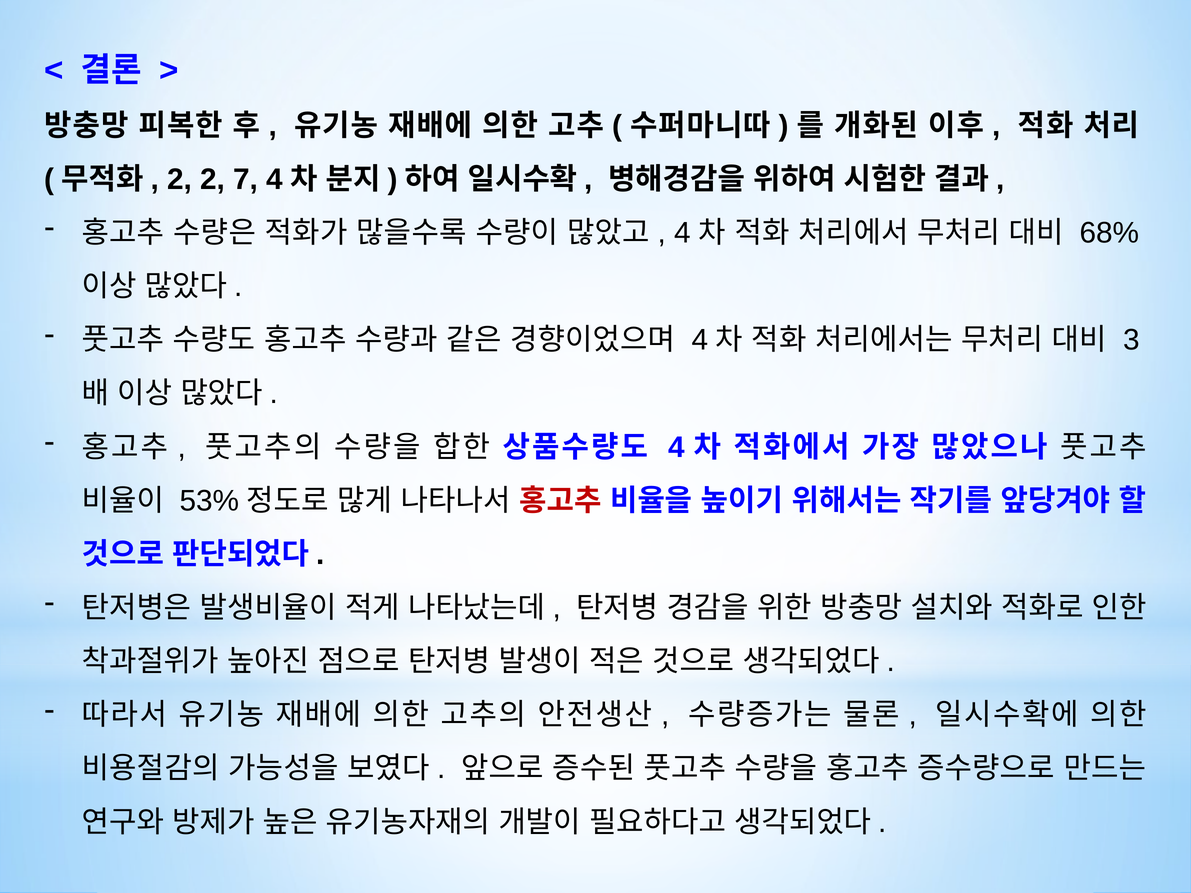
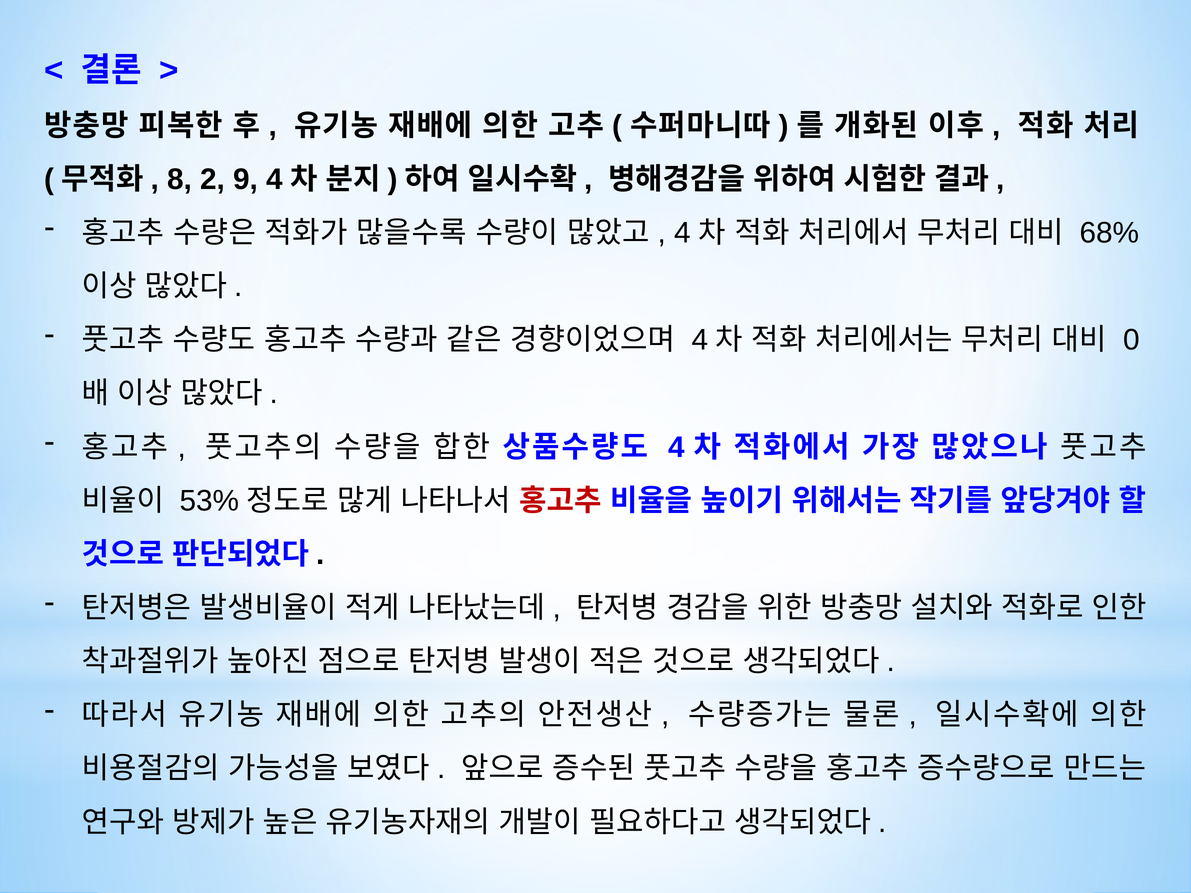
2: 2 -> 8 (179, 179)
7: 7 -> 9 (246, 179)
3: 3 -> 0 (1131, 340)
